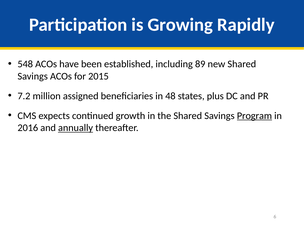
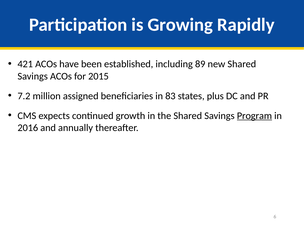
548: 548 -> 421 (25, 64)
48: 48 -> 83 (170, 96)
annually underline: present -> none (76, 128)
